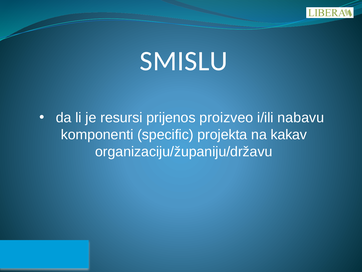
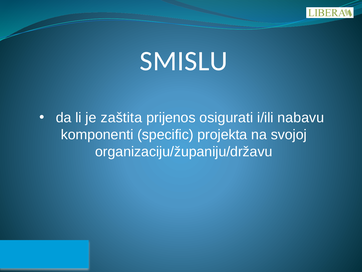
resursi: resursi -> zaštita (121, 118)
proizveo: proizveo -> osigurati (226, 118)
kakav: kakav -> svojoj (289, 135)
